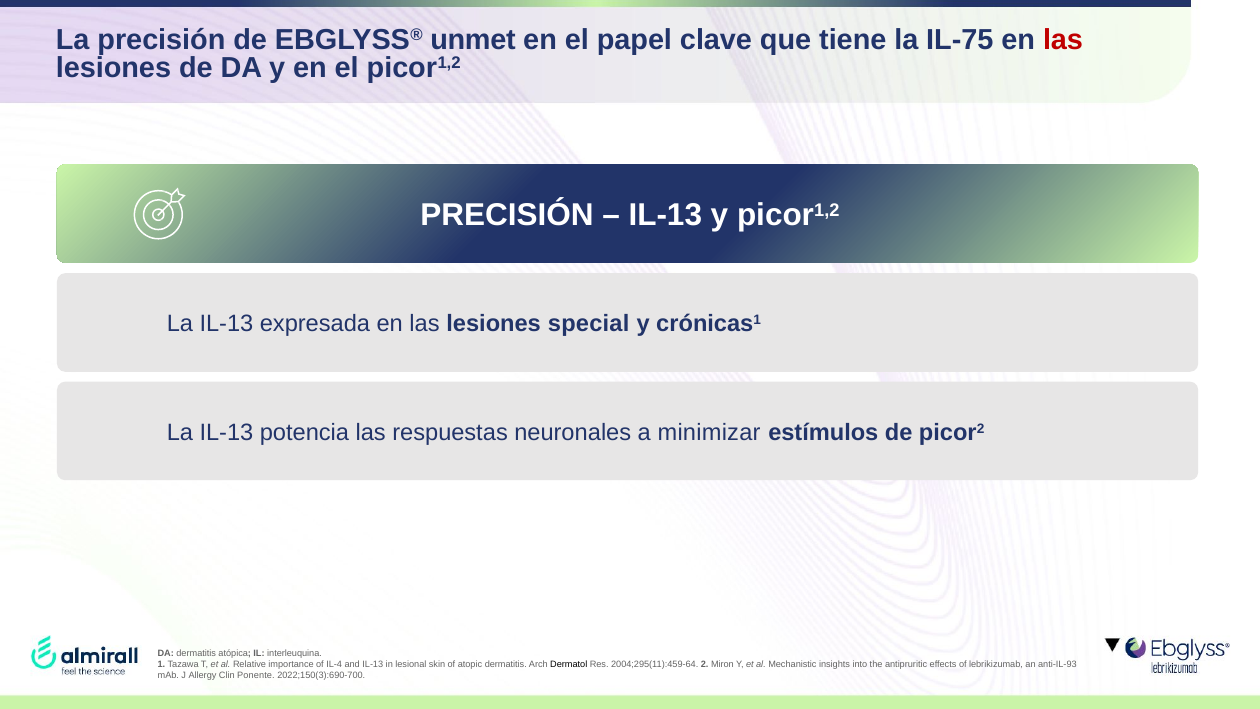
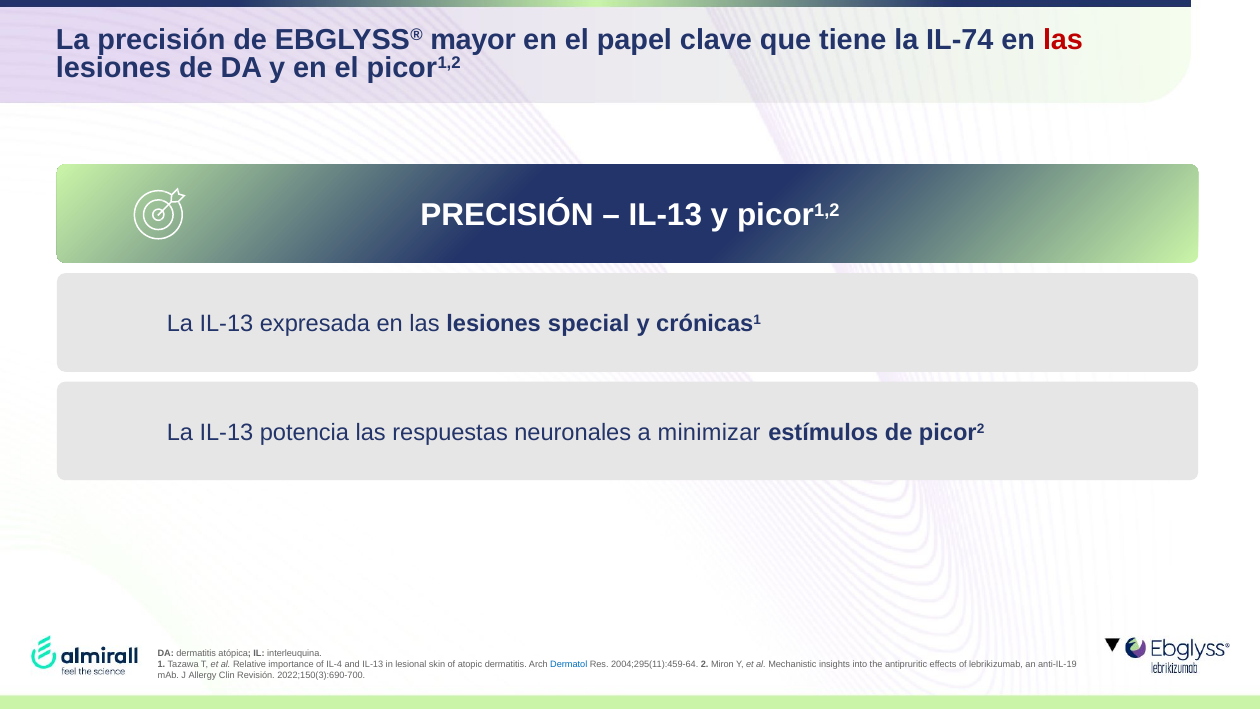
unmet: unmet -> mayor (473, 40)
IL-75: IL-75 -> IL-74 (960, 40)
Dermatol colour: black -> blue (569, 664)
anti-IL-93: anti-IL-93 -> anti-IL-19 (1057, 664)
Ponente: Ponente -> Revisión (256, 675)
